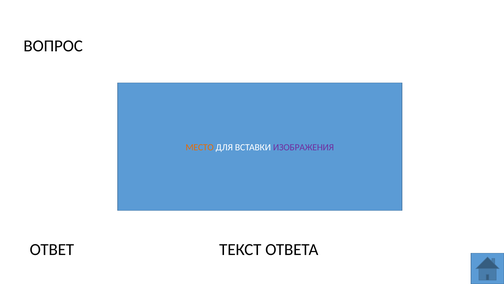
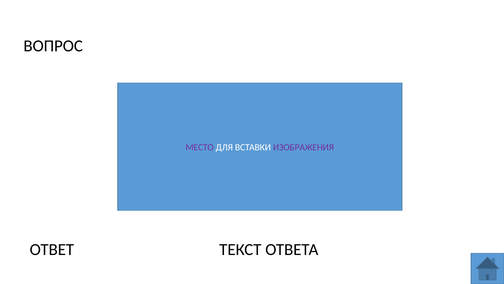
МЕСТО colour: orange -> purple (200, 147)
